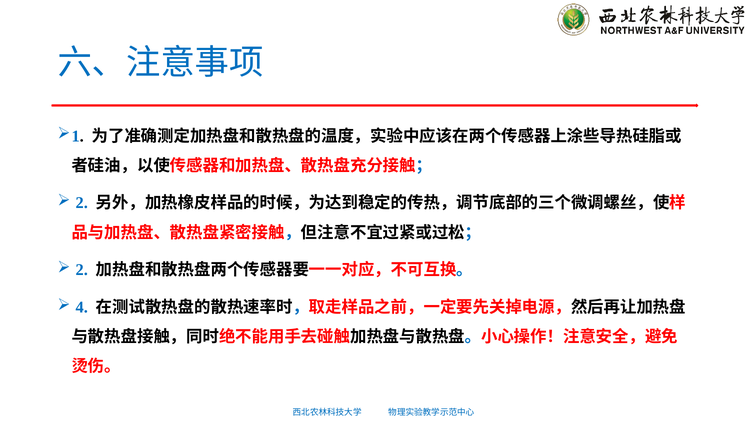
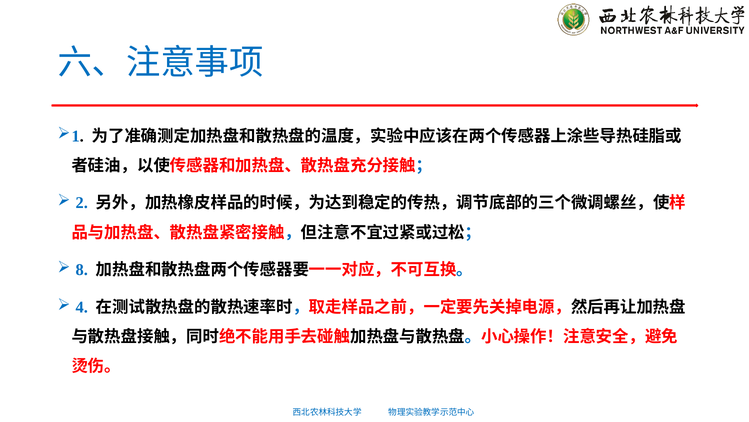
2: 2 -> 8 (82, 269)
